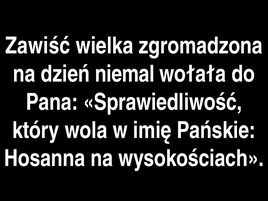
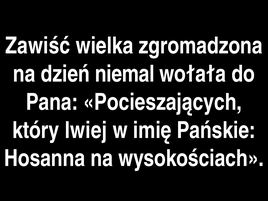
Sprawiedliwość: Sprawiedliwość -> Pocieszających (163, 102)
wola: wola -> lwiej (86, 130)
